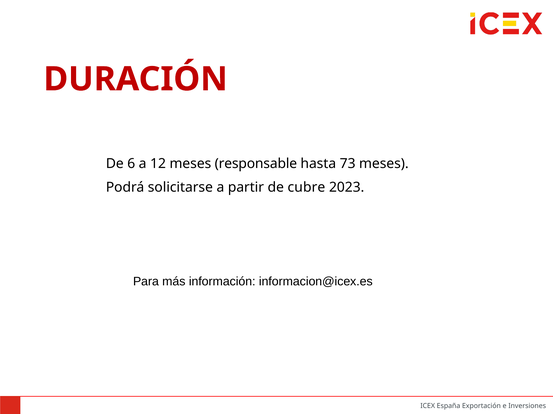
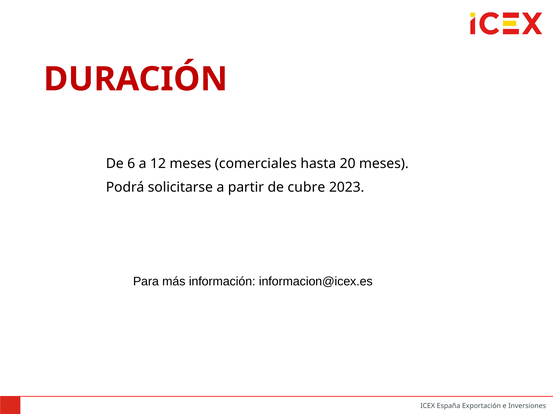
responsable: responsable -> comerciales (256, 164)
73: 73 -> 20 (348, 164)
